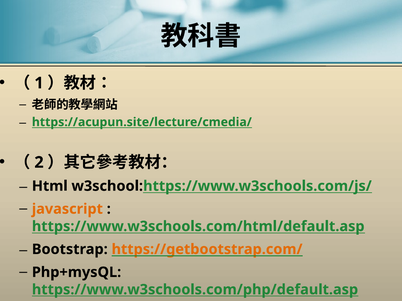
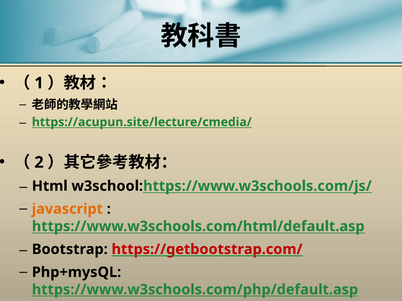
https://getbootstrap.com/ colour: orange -> red (207, 250)
